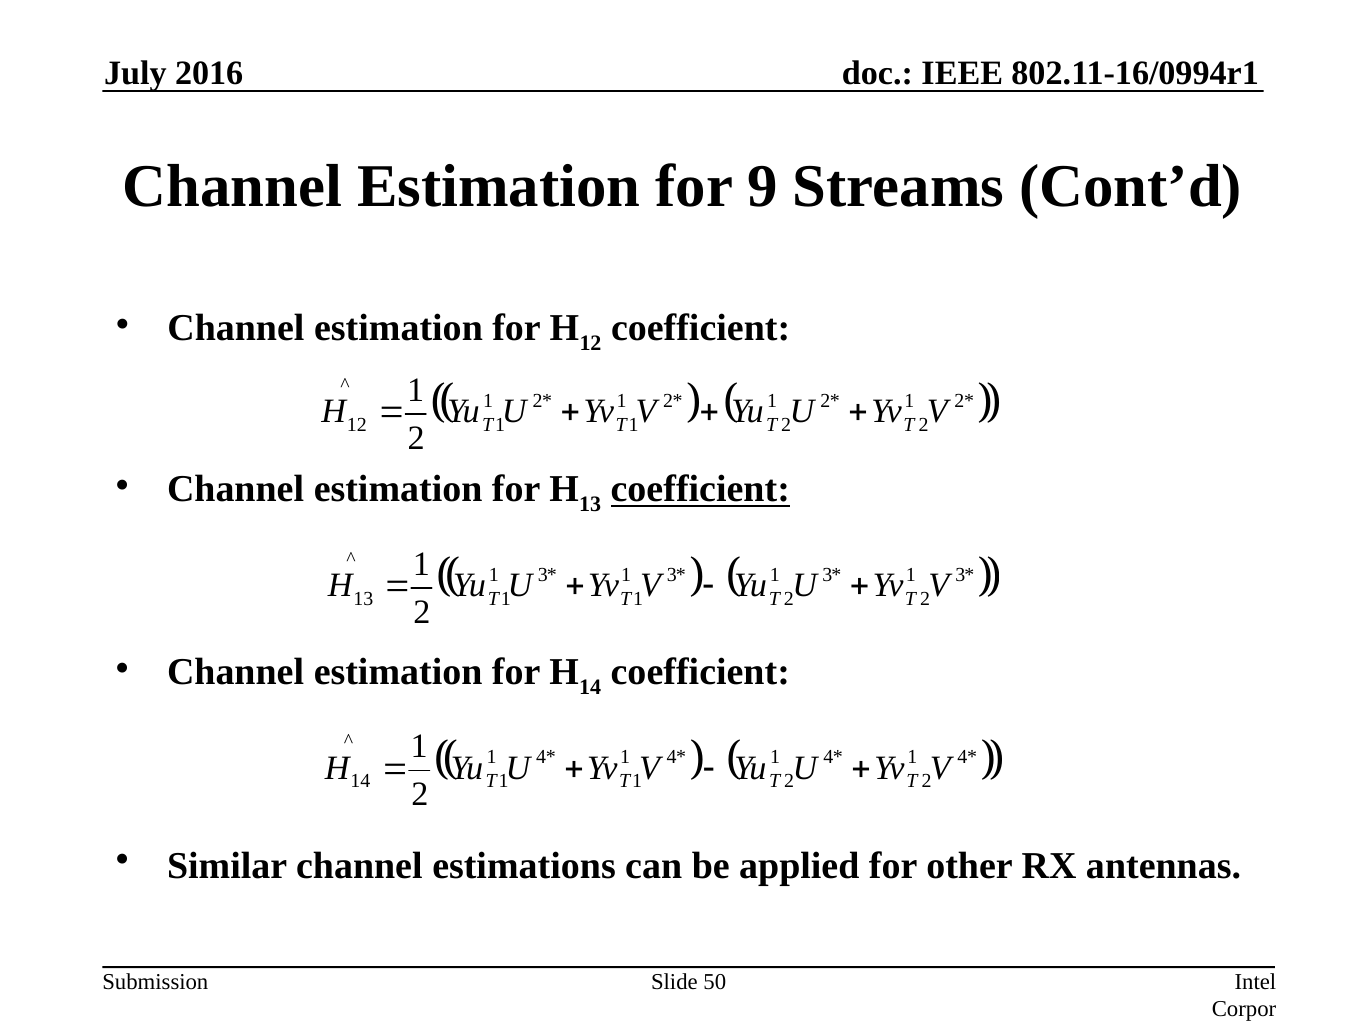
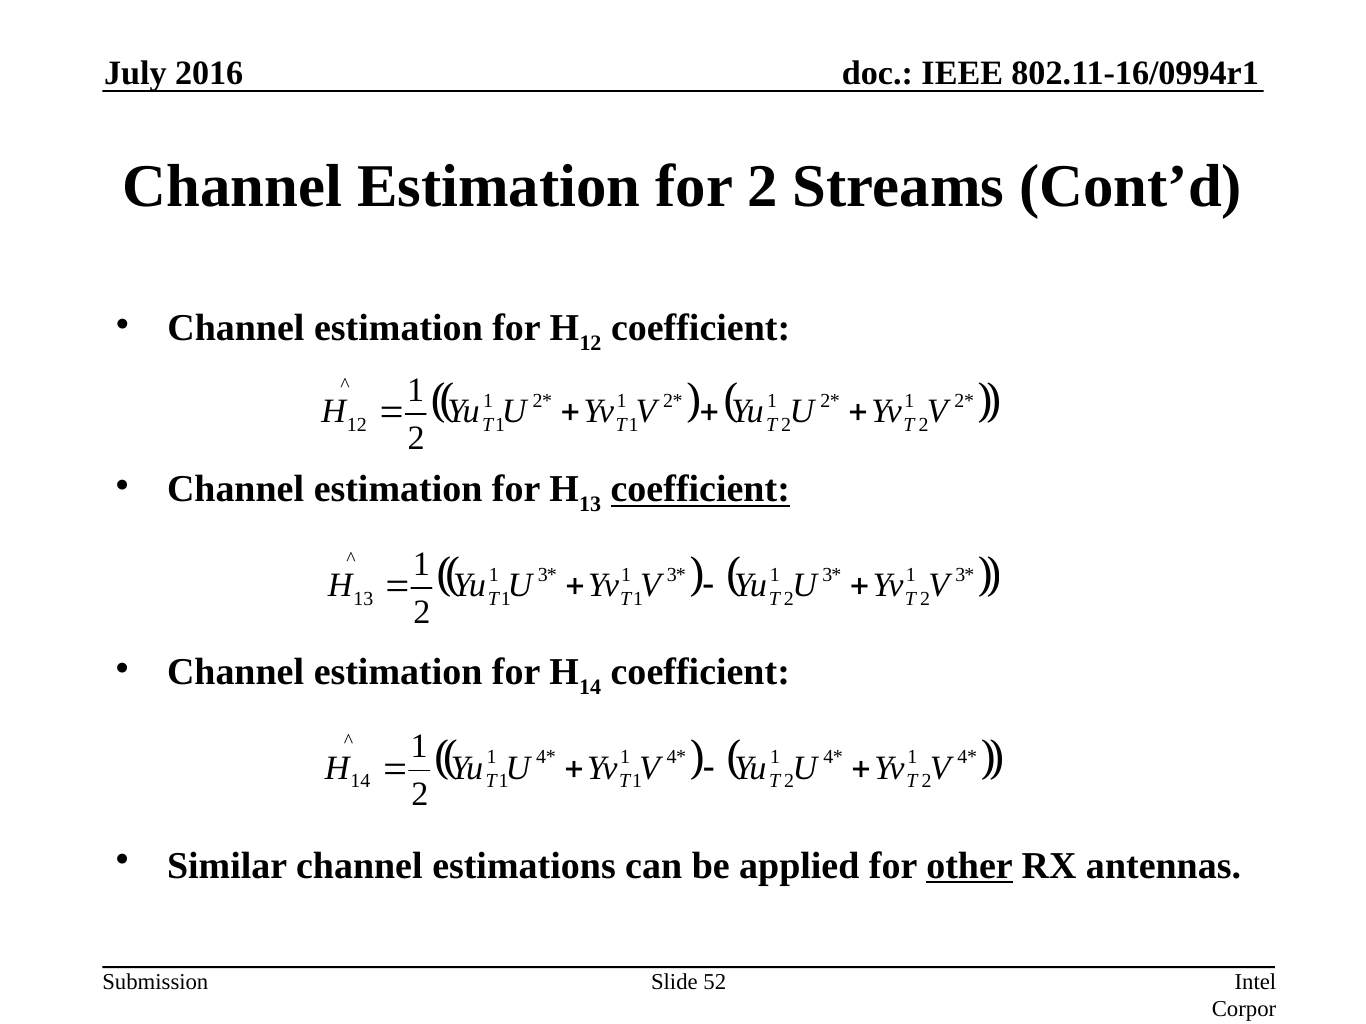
for 9: 9 -> 2 (762, 186)
other underline: none -> present (969, 866)
50: 50 -> 52 (715, 983)
